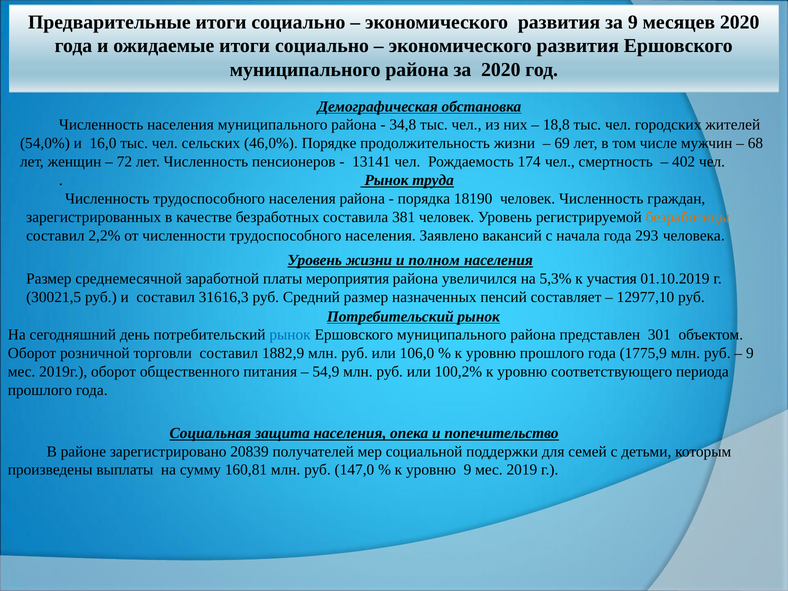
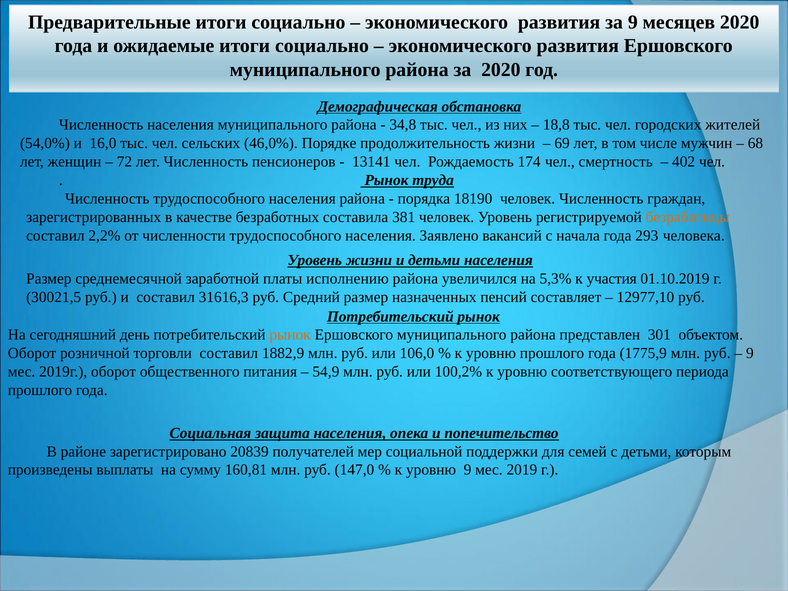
и полном: полном -> детьми (434, 260)
мероприятия: мероприятия -> исполнению (347, 279)
рынок colour: blue -> orange (290, 335)
